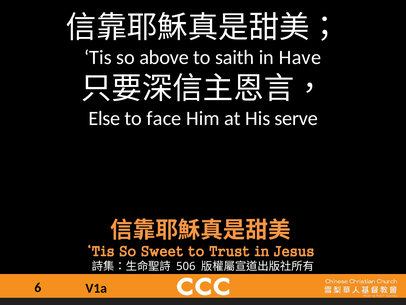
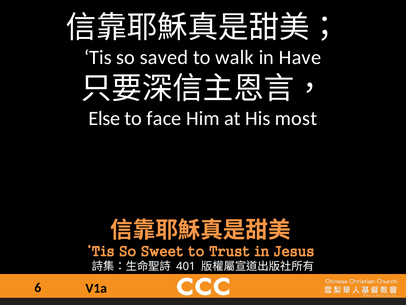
above: above -> saved (164, 57)
saith: saith -> walk (234, 57)
serve: serve -> most (296, 118)
506: 506 -> 401 (186, 266)
